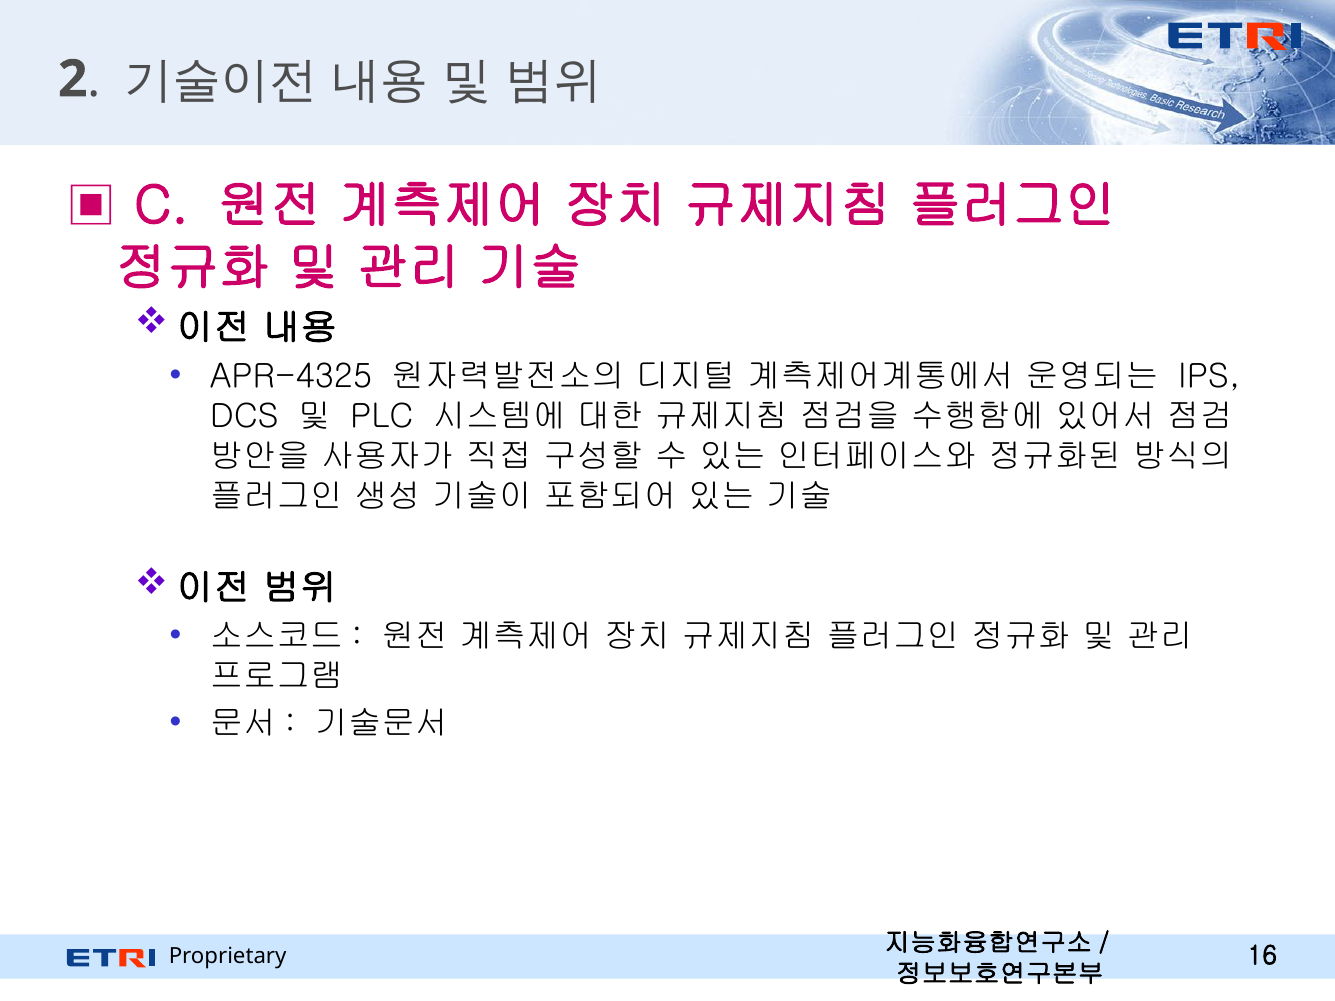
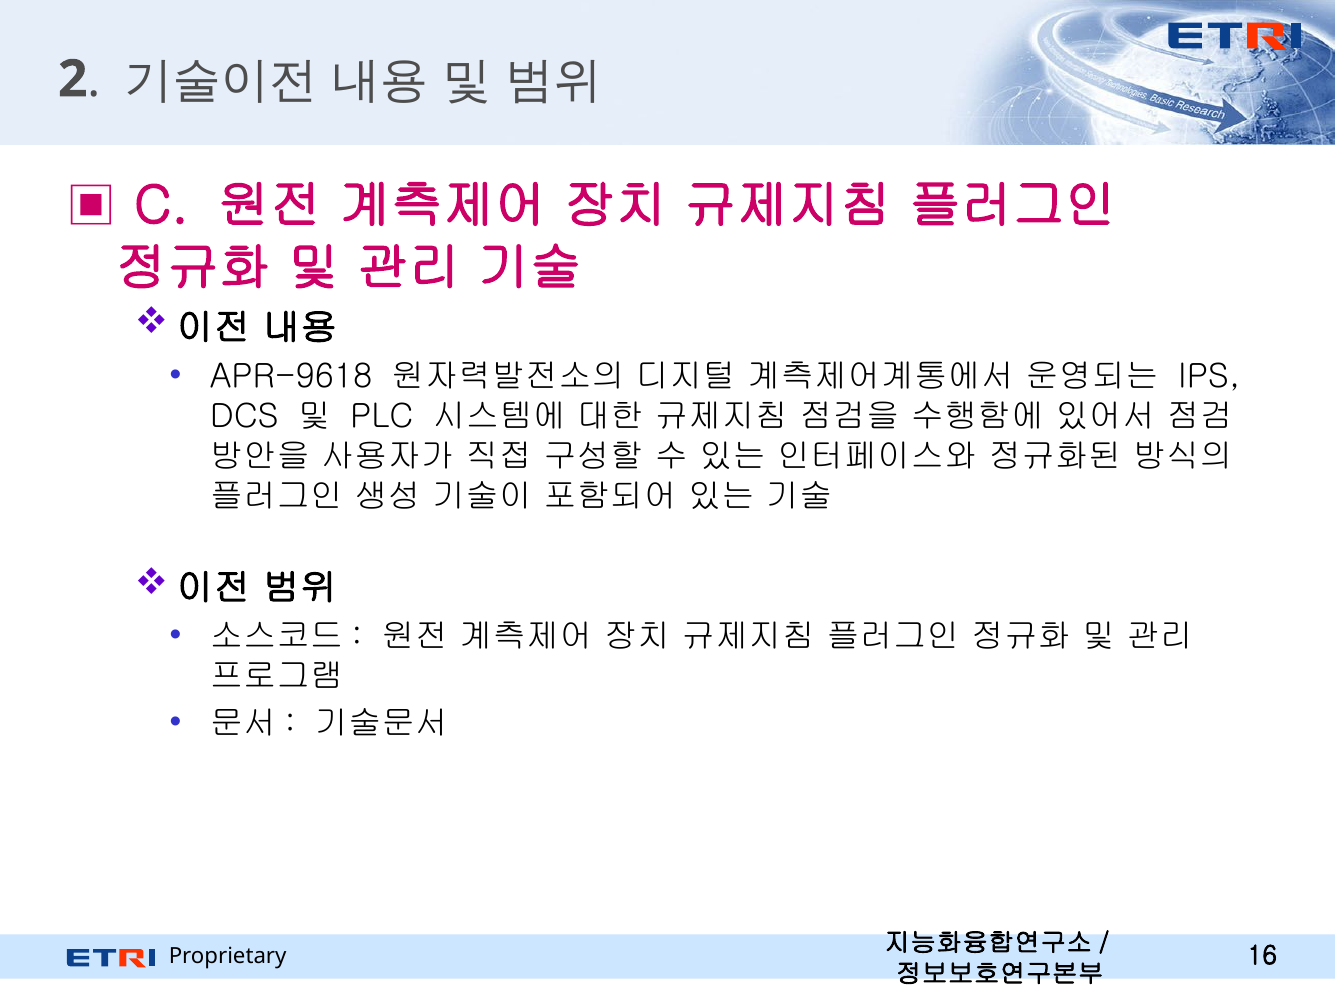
APR-4325: APR-4325 -> APR-9618 (291, 376)
